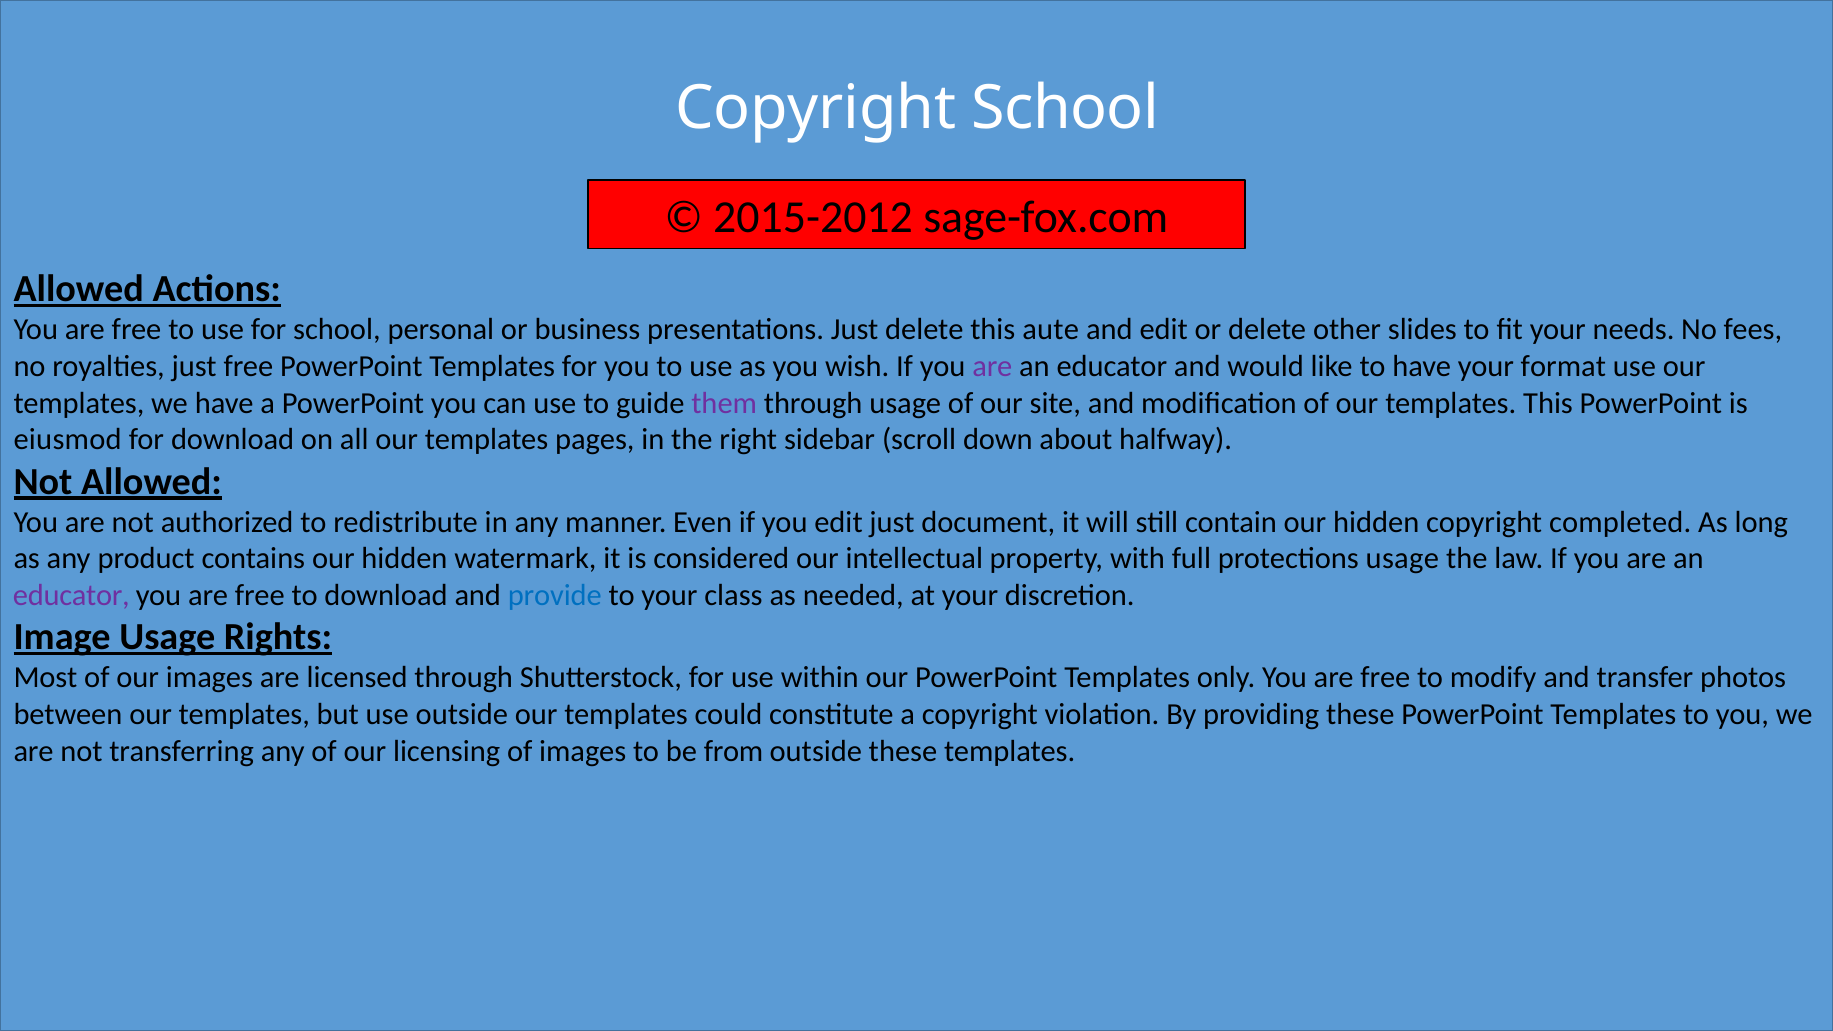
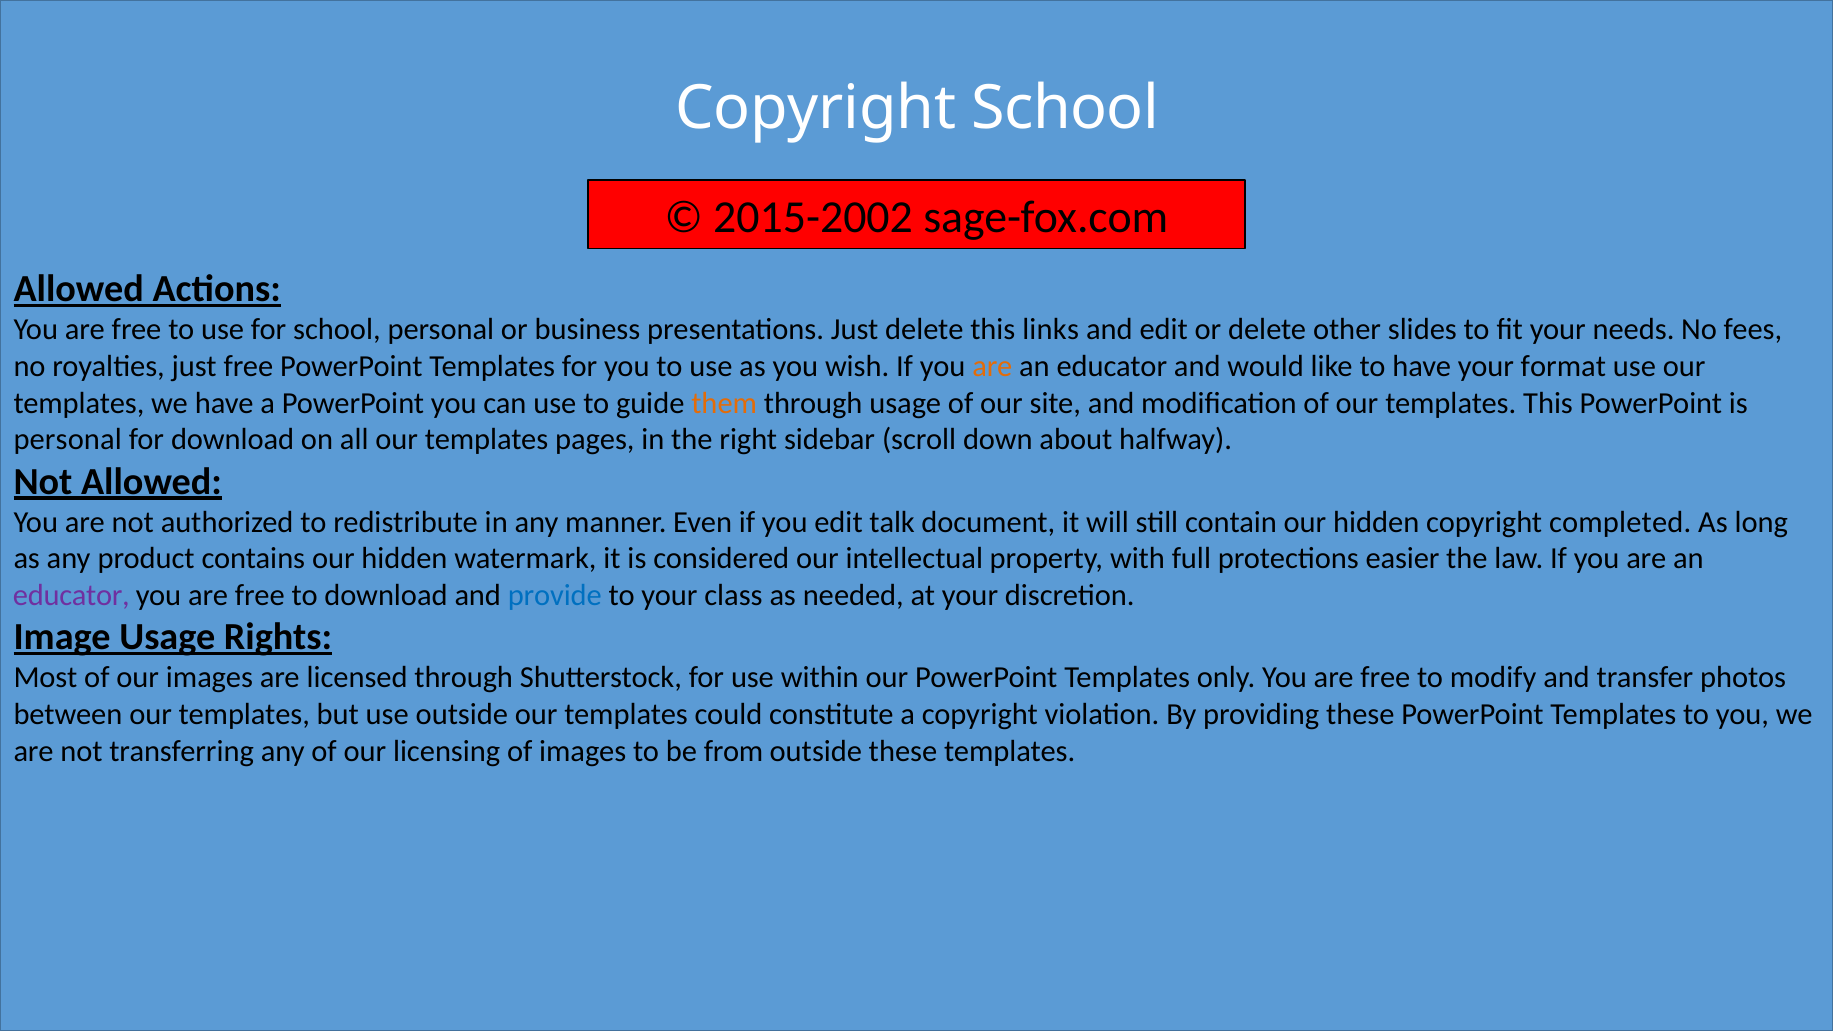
2015-2012: 2015-2012 -> 2015-2002 (813, 217)
aute: aute -> links (1051, 330)
are colour: purple -> orange (992, 366)
them colour: purple -> orange (724, 403)
eiusmod: eiusmod -> personal (68, 440)
edit just: just -> talk (892, 522)
protections usage: usage -> easier (1403, 559)
